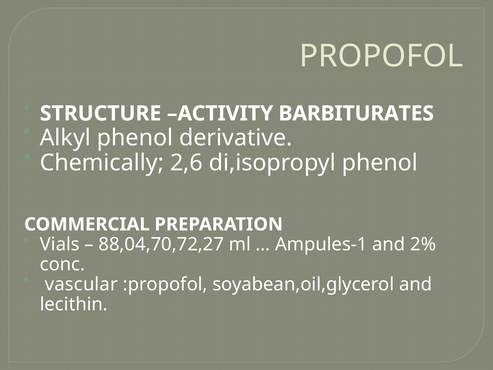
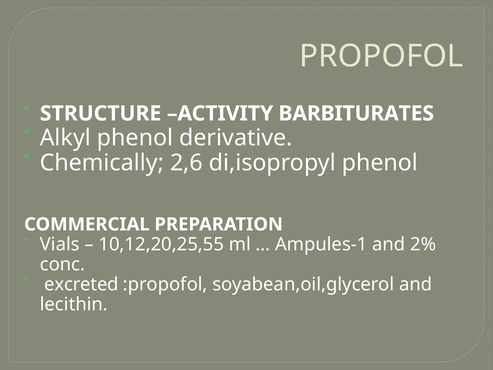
88,04,70,72,27: 88,04,70,72,27 -> 10,12,20,25,55 (161, 244)
vascular: vascular -> excreted (81, 284)
